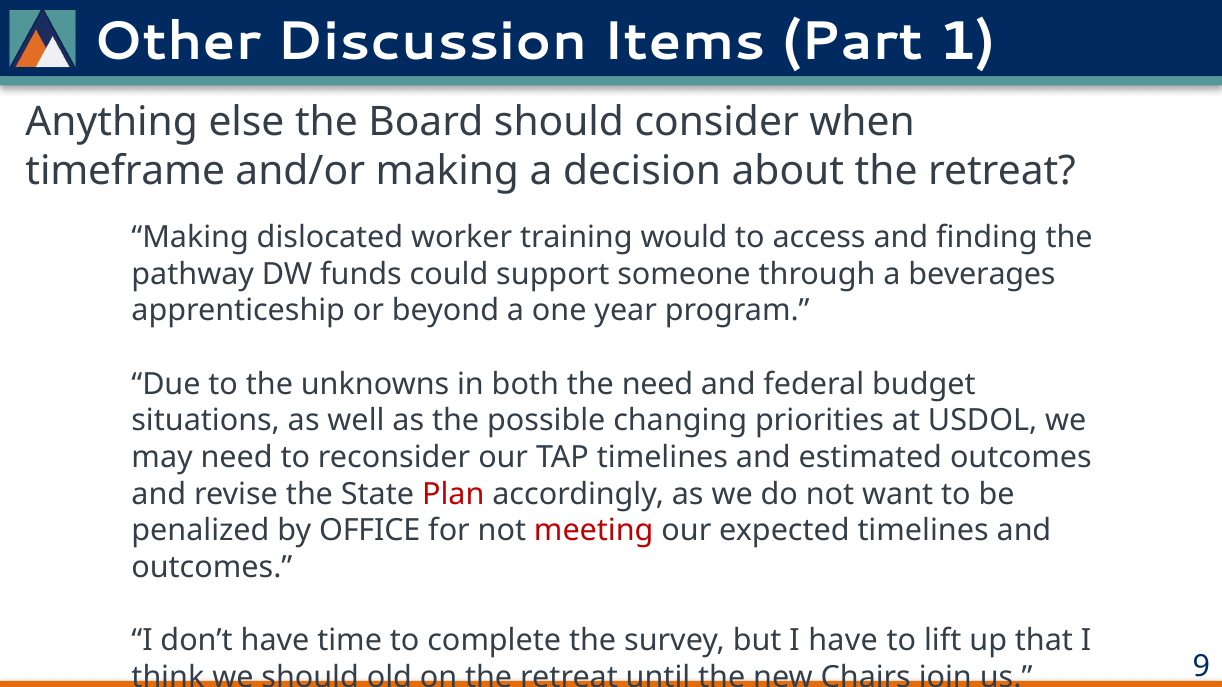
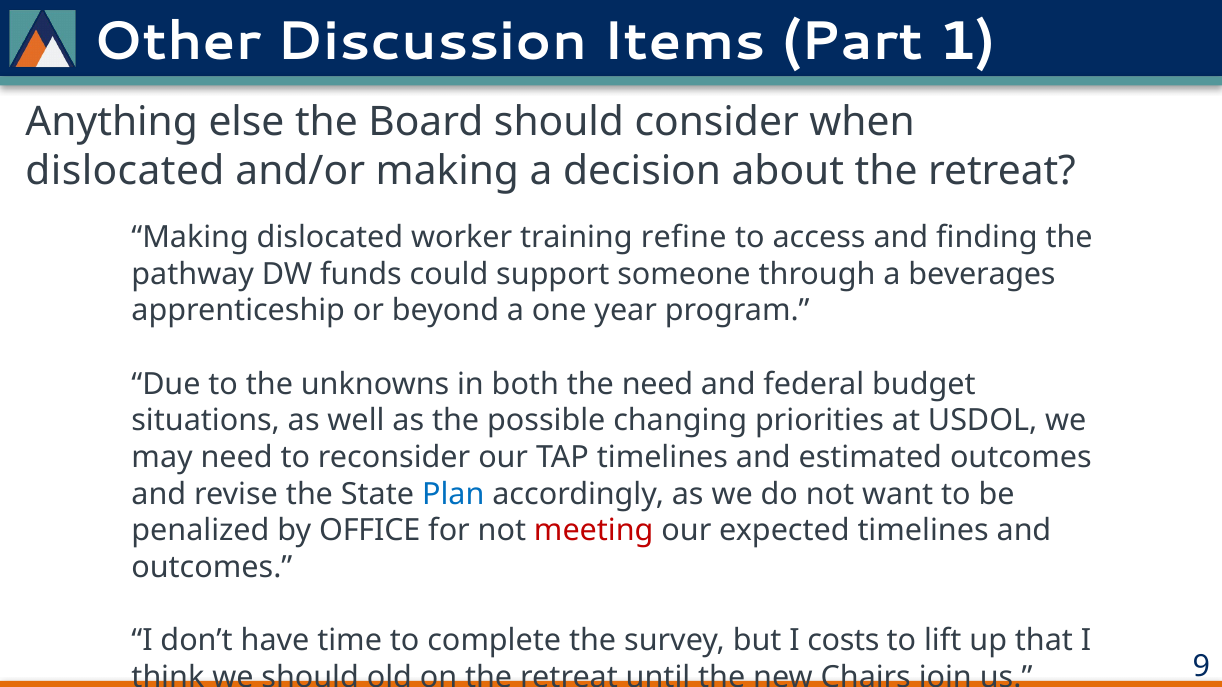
timeframe: timeframe -> dislocated (125, 171)
would: would -> refine (684, 238)
Plan colour: red -> blue (453, 494)
I have: have -> costs (843, 641)
